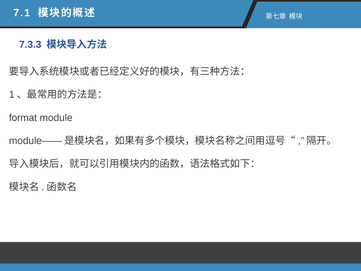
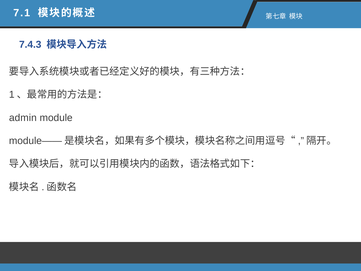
7.3.3: 7.3.3 -> 7.4.3 (30, 45)
format: format -> admin (23, 118)
